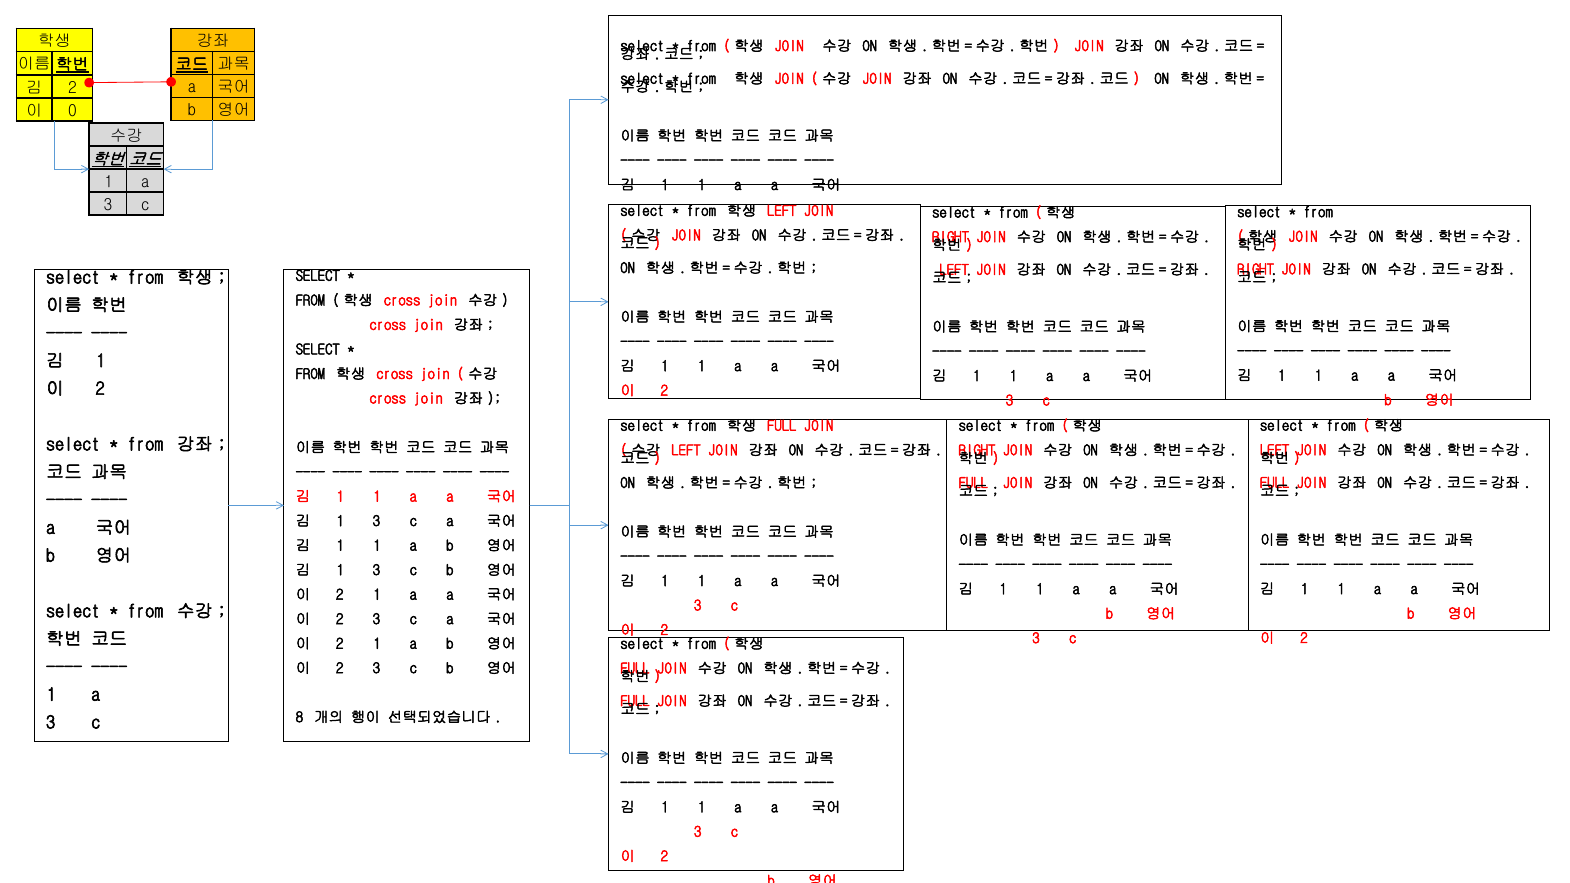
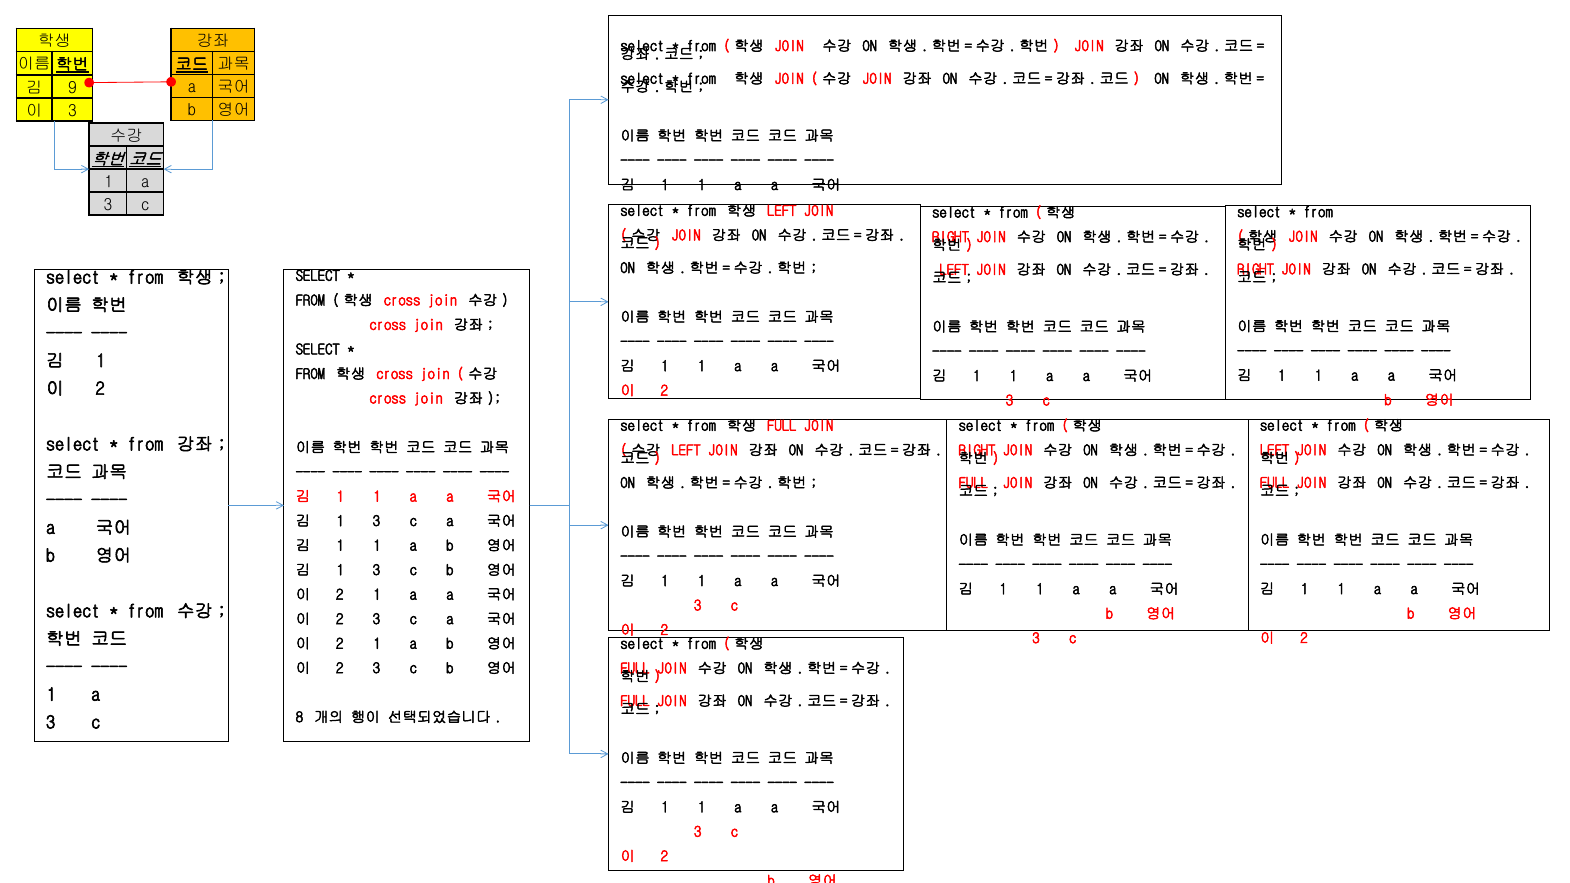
2: 2 -> 9 (72, 88)
0: 0 -> 3 (72, 111)
